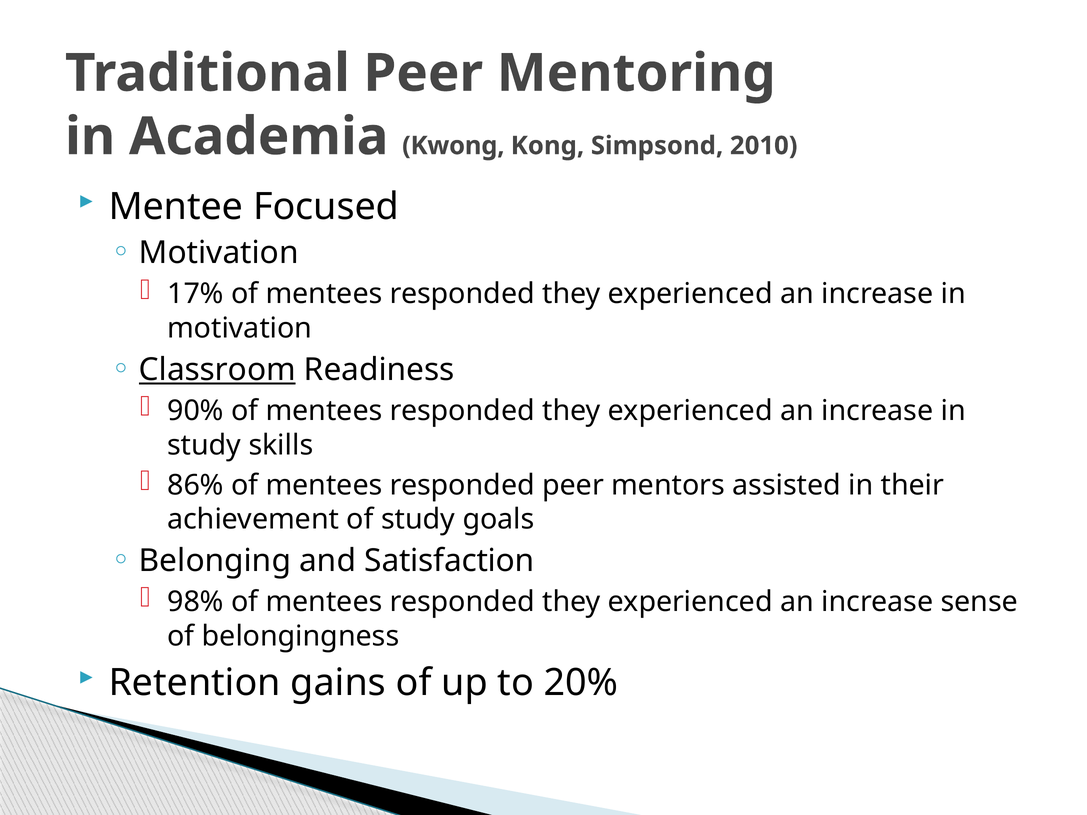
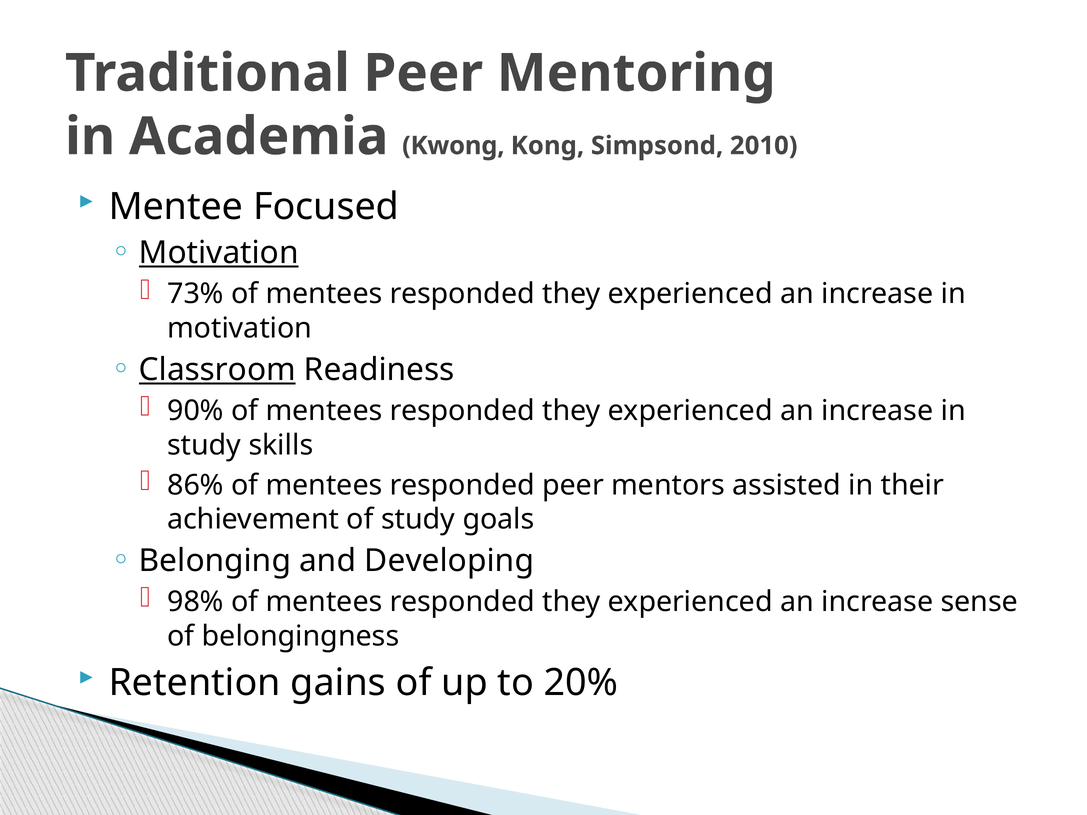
Motivation underline: none -> present (219, 253)
17%: 17% -> 73% (195, 294)
Satisfaction: Satisfaction -> Developing (449, 561)
